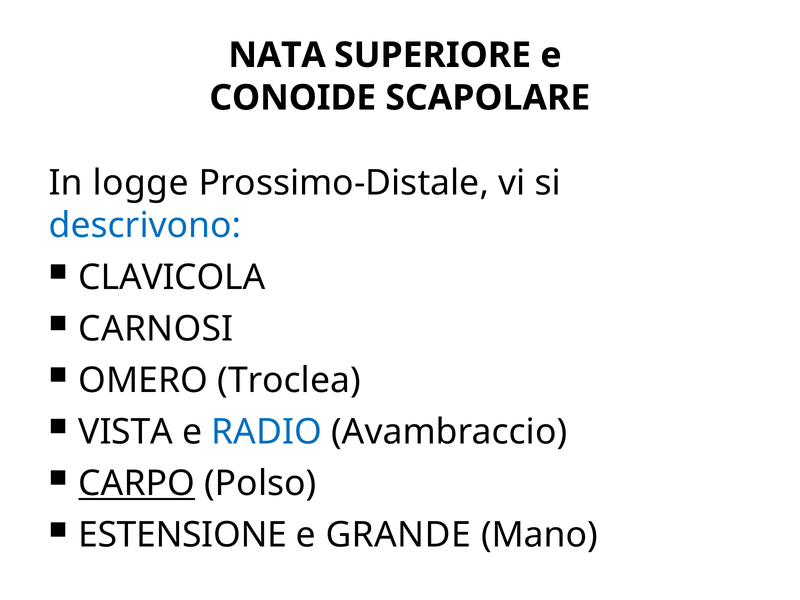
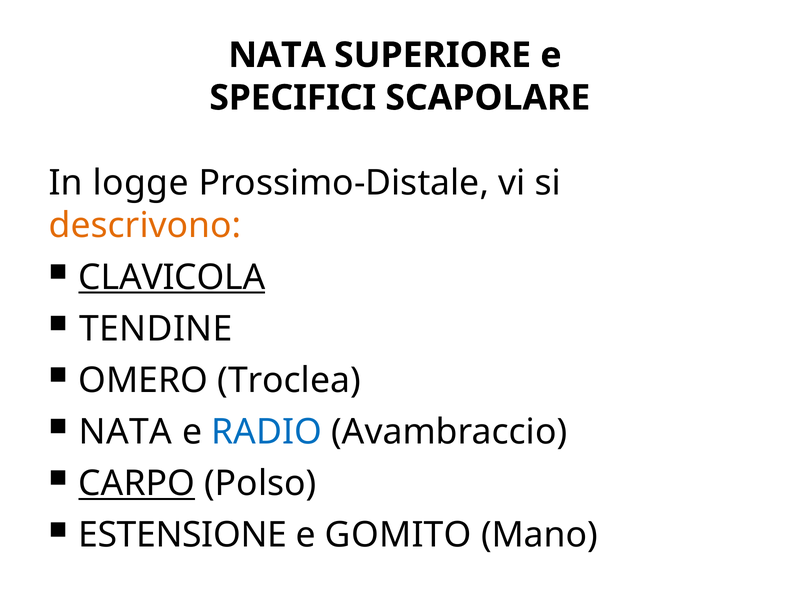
CONOIDE: CONOIDE -> SPECIFICI (293, 98)
descrivono colour: blue -> orange (145, 226)
CLAVICOLA underline: none -> present (172, 277)
CARNOSI: CARNOSI -> TENDINE (156, 329)
VISTA: VISTA -> NATA (125, 432)
GRANDE: GRANDE -> GOMITO (398, 535)
